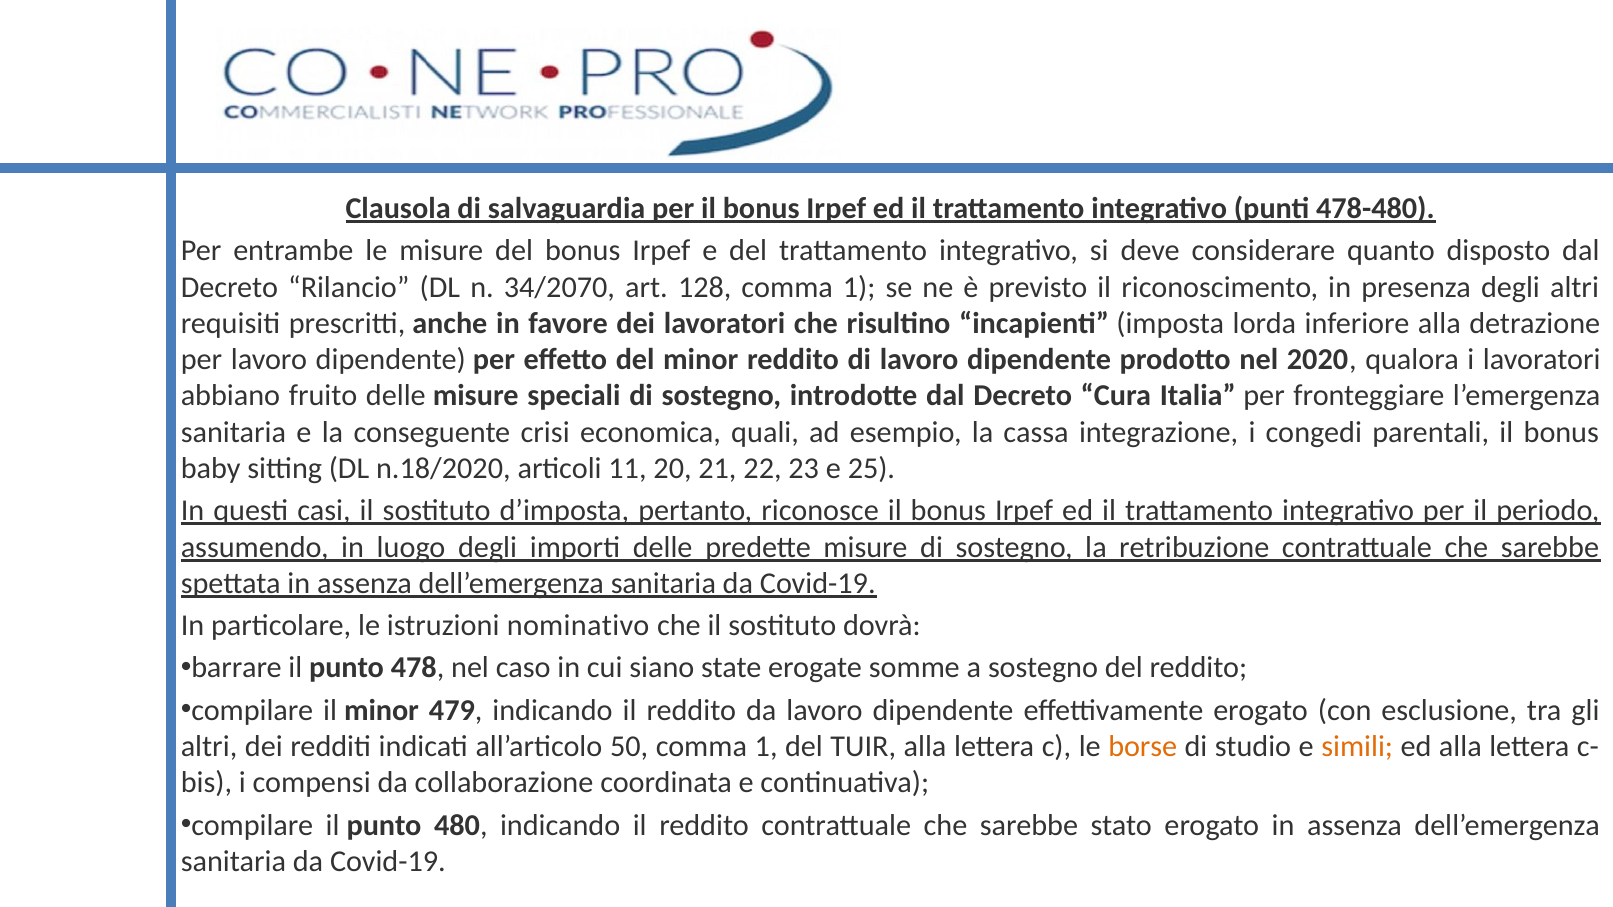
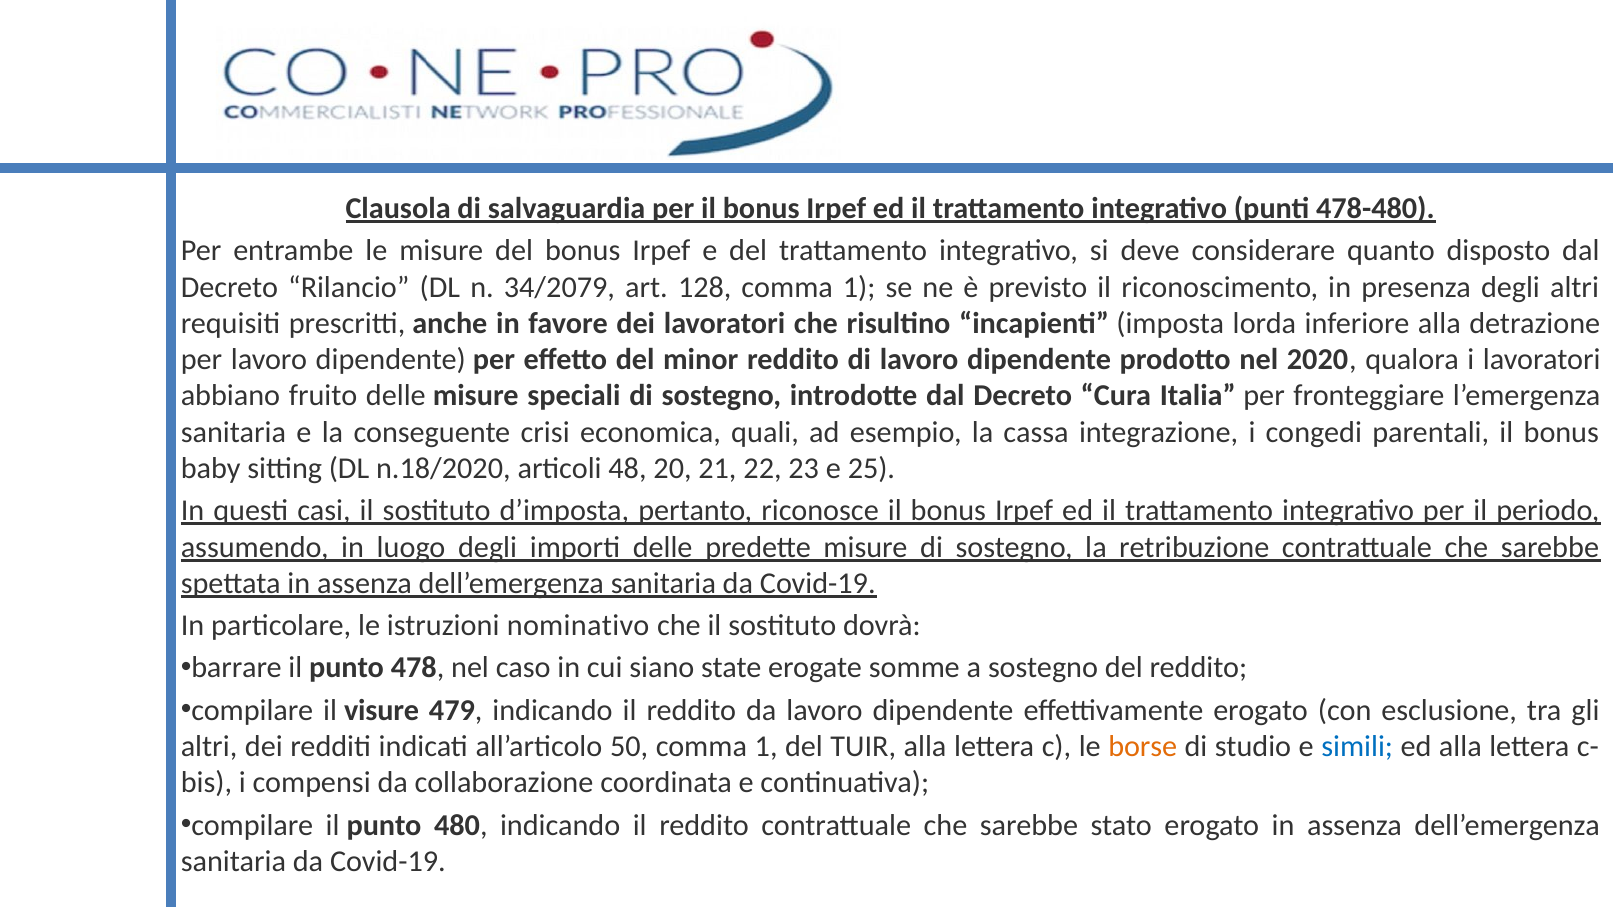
34/2070: 34/2070 -> 34/2079 (559, 287)
11: 11 -> 48 (627, 469)
il minor: minor -> visure (382, 711)
simili colour: orange -> blue (1357, 747)
